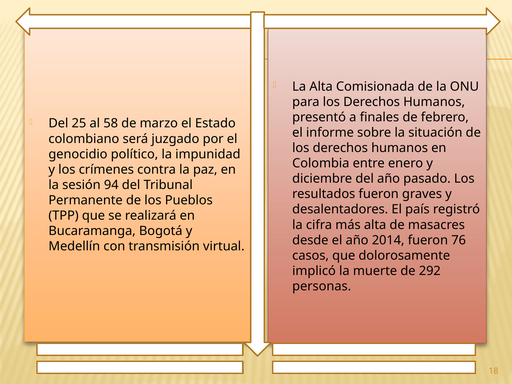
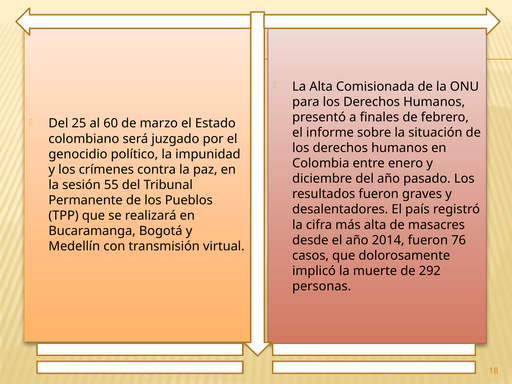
58: 58 -> 60 (111, 123)
94: 94 -> 55 (111, 185)
